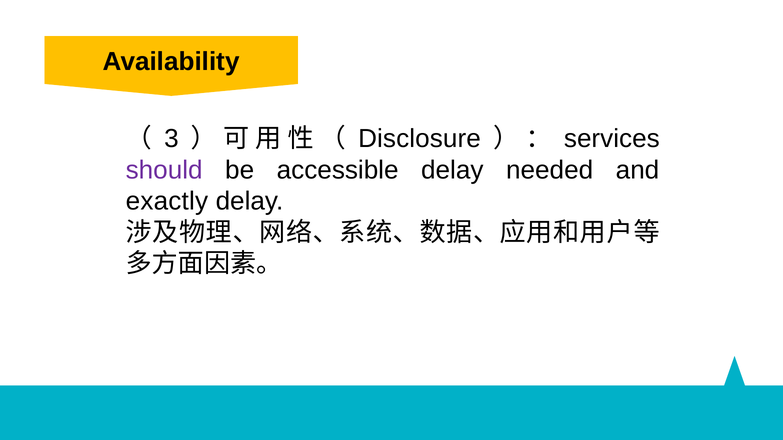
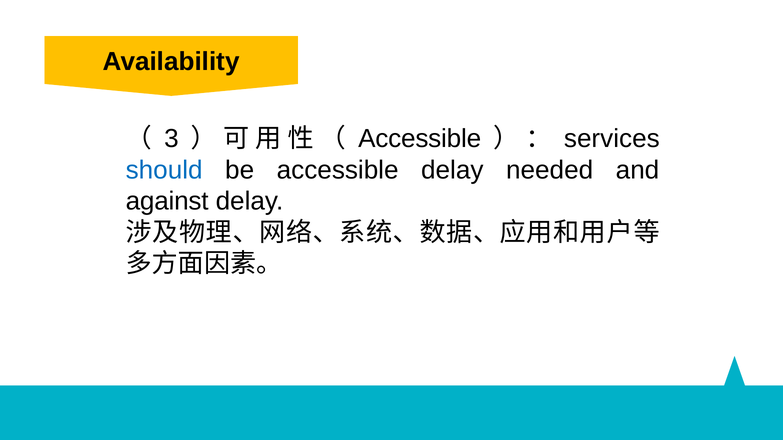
Disclosure: Disclosure -> Accessible (420, 139)
should colour: purple -> blue (164, 170)
exactly: exactly -> against (167, 201)
